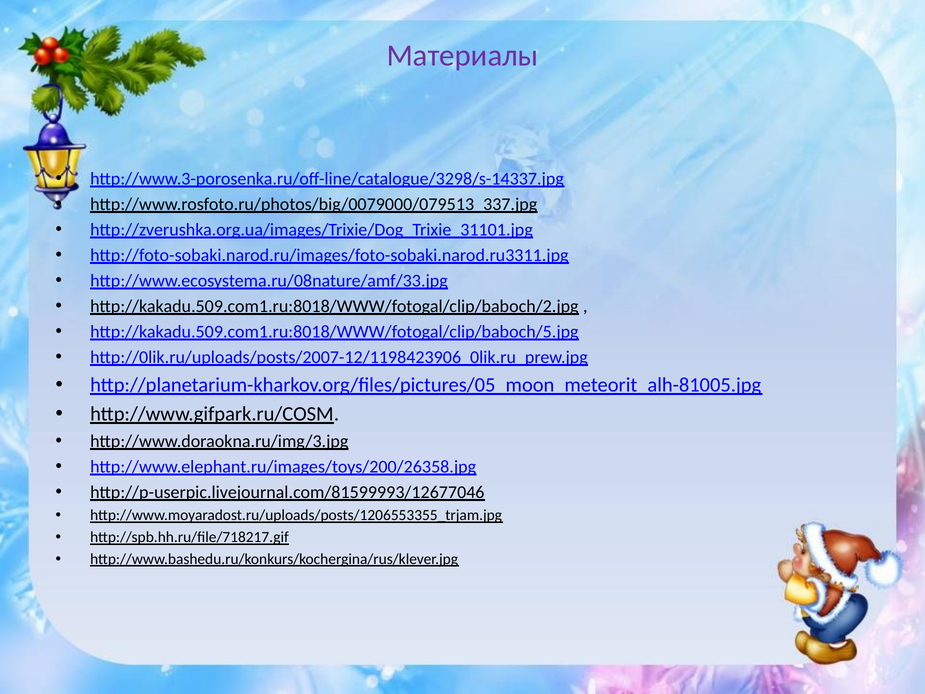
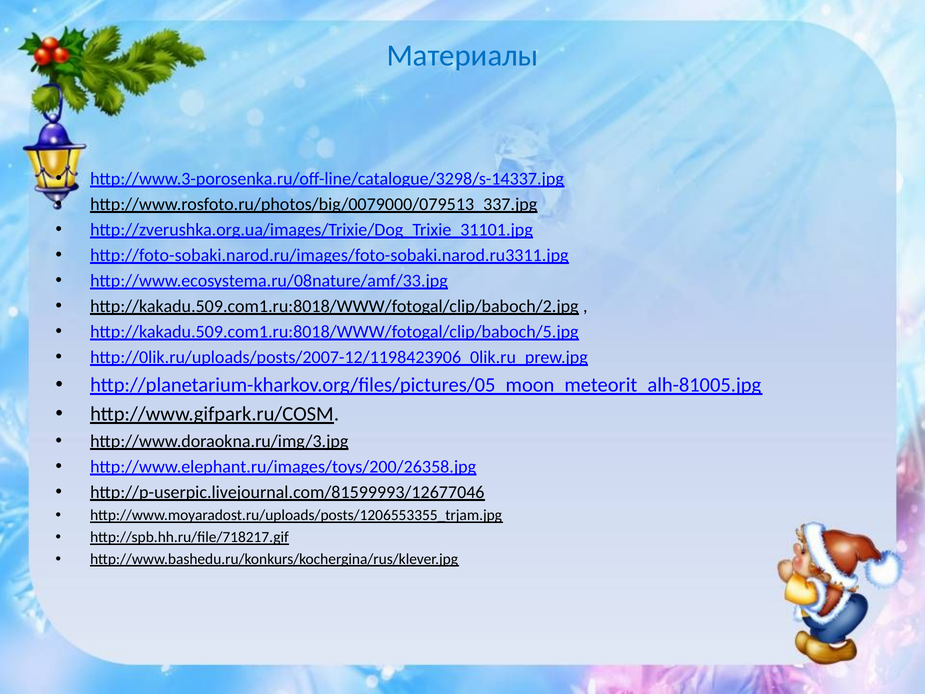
Материалы colour: purple -> blue (463, 56)
